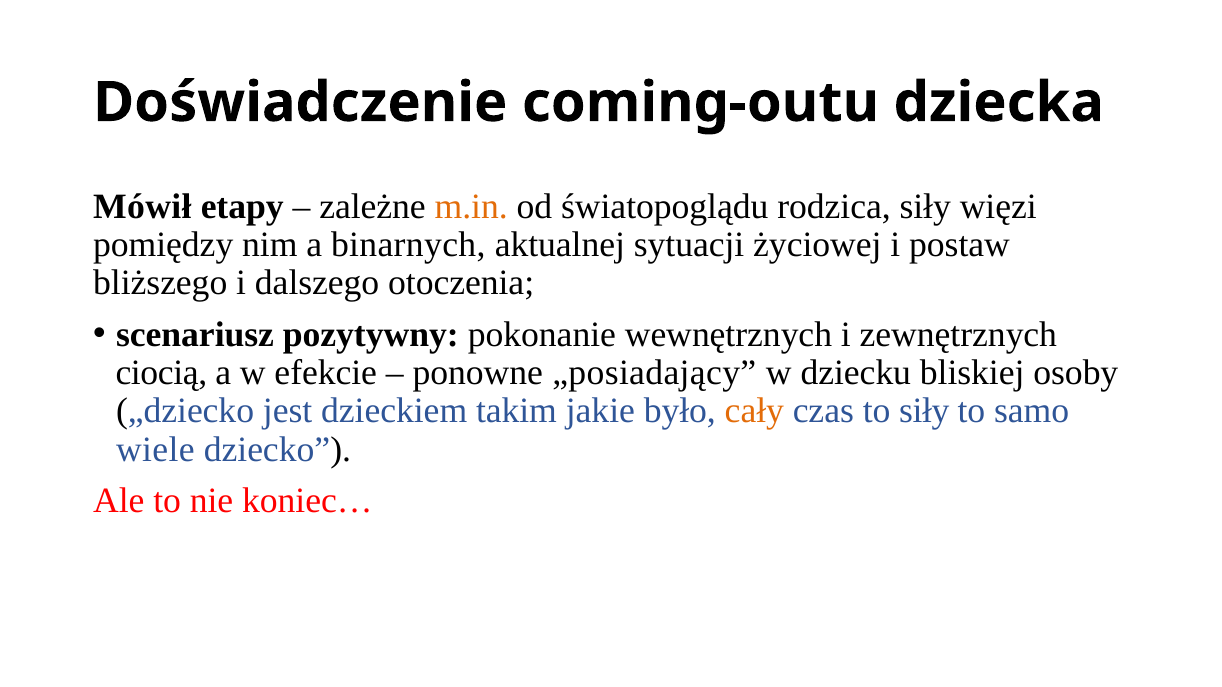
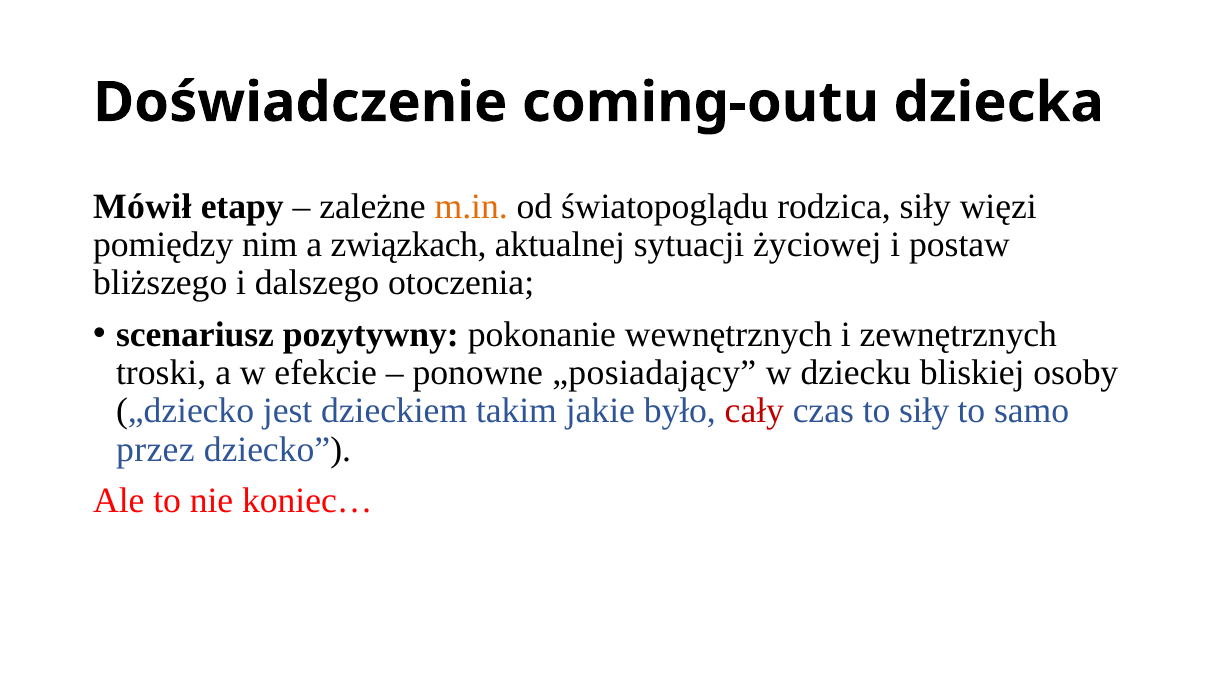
binarnych: binarnych -> związkach (409, 245)
ciocią: ciocią -> troski (161, 373)
cały colour: orange -> red (754, 411)
wiele: wiele -> przez (155, 450)
